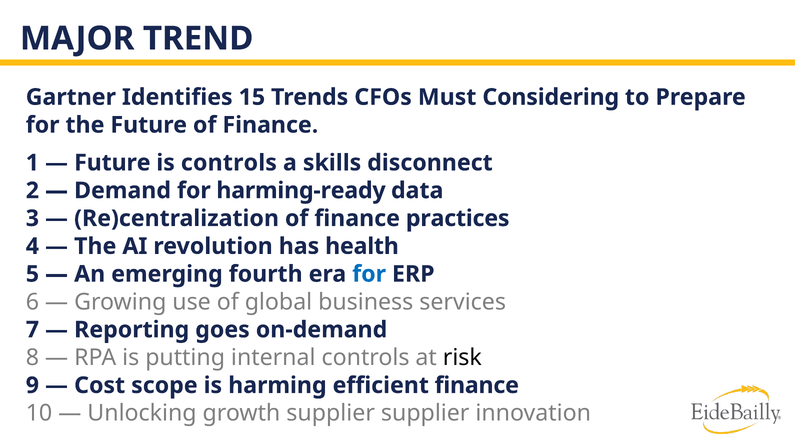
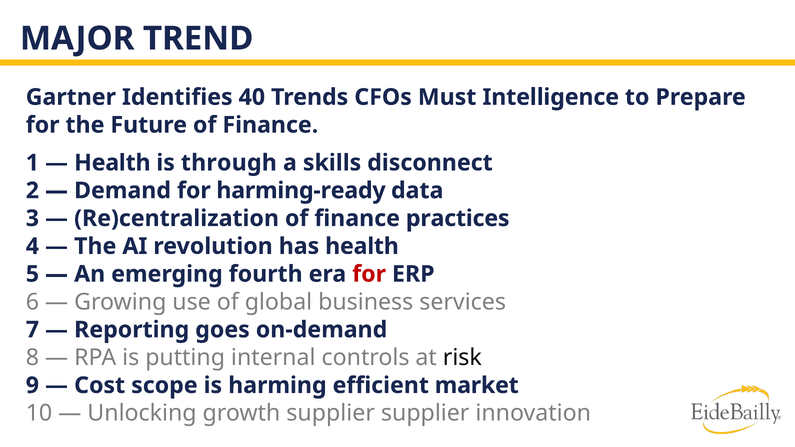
15: 15 -> 40 (252, 97)
Considering: Considering -> Intelligence (551, 97)
Future: Future -> Health (112, 163)
is controls: controls -> through (229, 163)
for colour: blue -> red (369, 274)
efficient finance: finance -> market (477, 386)
